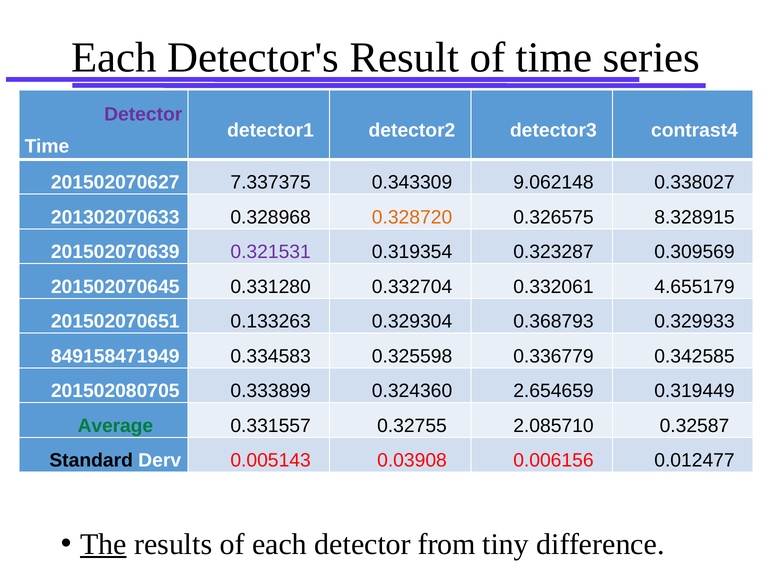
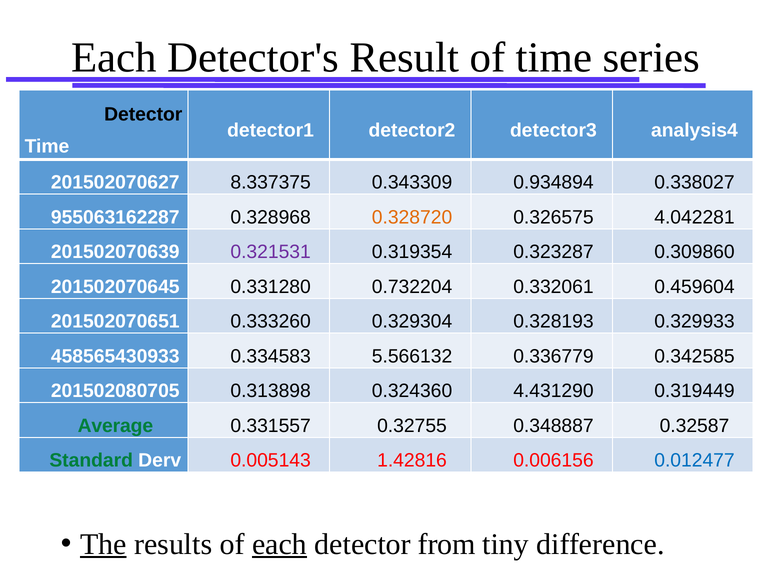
Detector colour: purple -> black (143, 114)
contrast4: contrast4 -> analysis4 (694, 130)
7.337375: 7.337375 -> 8.337375 (271, 182)
9.062148: 9.062148 -> 0.934894 (553, 182)
201302070633: 201302070633 -> 955063162287 (115, 217)
8.328915: 8.328915 -> 4.042281 (694, 217)
0.309569: 0.309569 -> 0.309860 (694, 252)
0.332704: 0.332704 -> 0.732204 (412, 287)
4.655179: 4.655179 -> 0.459604 (694, 287)
0.133263: 0.133263 -> 0.333260 (271, 321)
0.368793: 0.368793 -> 0.328193 (553, 321)
849158471949: 849158471949 -> 458565430933 (115, 356)
0.325598: 0.325598 -> 5.566132 (412, 356)
0.333899: 0.333899 -> 0.313898 (271, 391)
2.654659: 2.654659 -> 4.431290 (553, 391)
2.085710: 2.085710 -> 0.348887 (553, 426)
Standard colour: black -> green (91, 460)
0.03908: 0.03908 -> 1.42816 (412, 460)
0.012477 colour: black -> blue (694, 460)
each underline: none -> present (280, 544)
